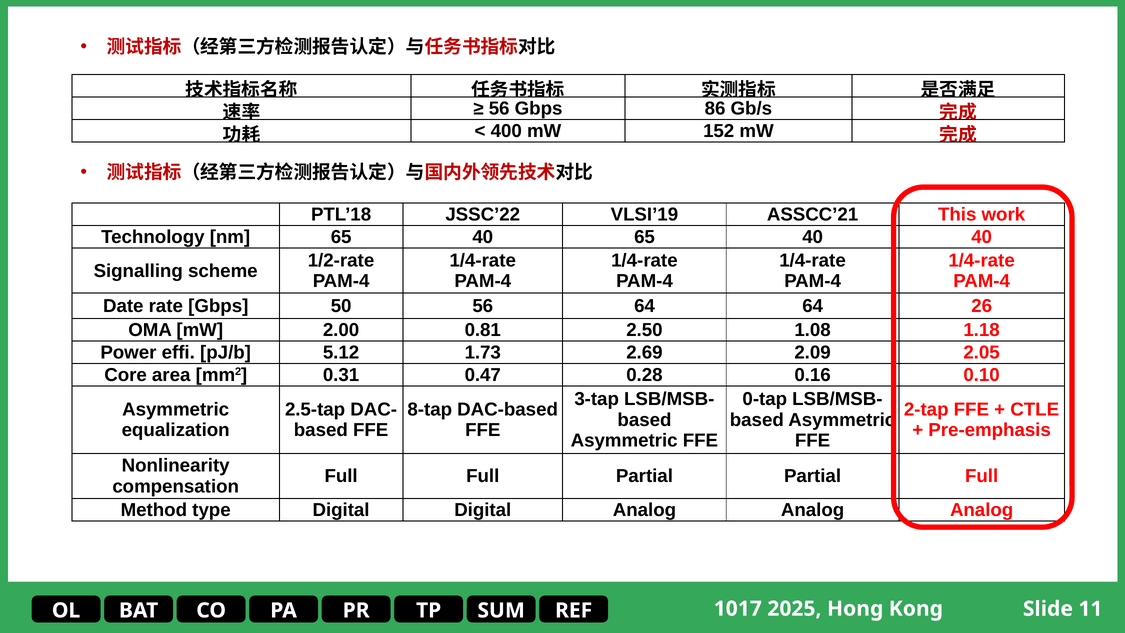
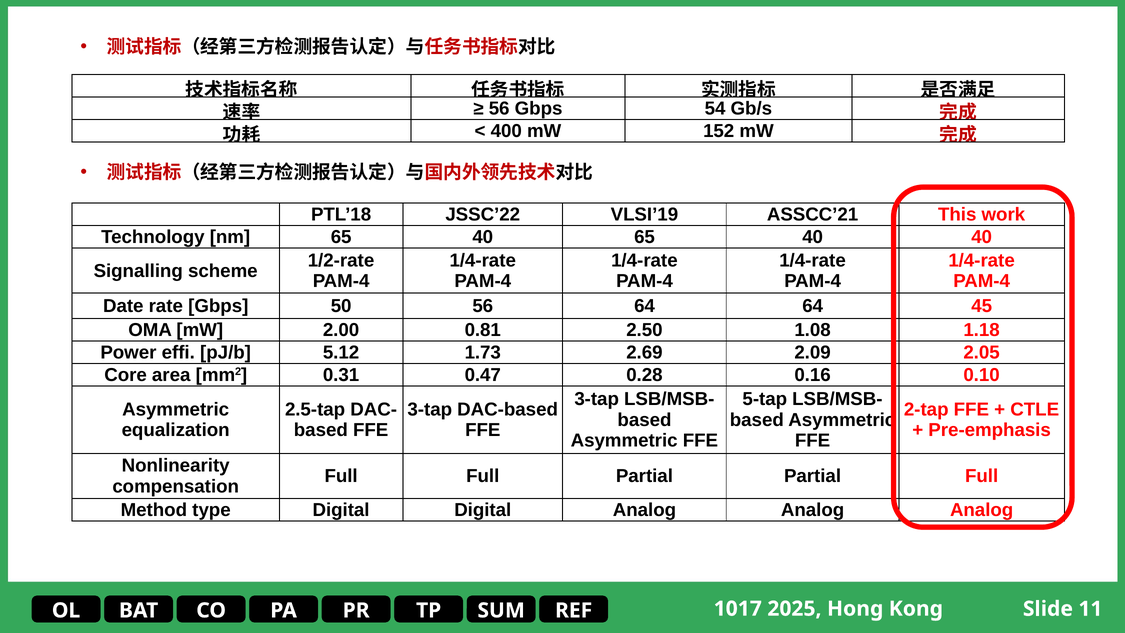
86: 86 -> 54 (715, 109)
26: 26 -> 45 (982, 306)
0-tap: 0-tap -> 5-tap (765, 399)
8-tap: 8-tap -> 3-tap (430, 409)
